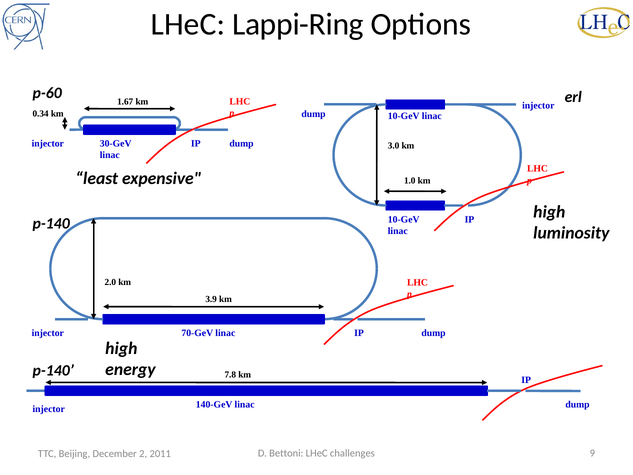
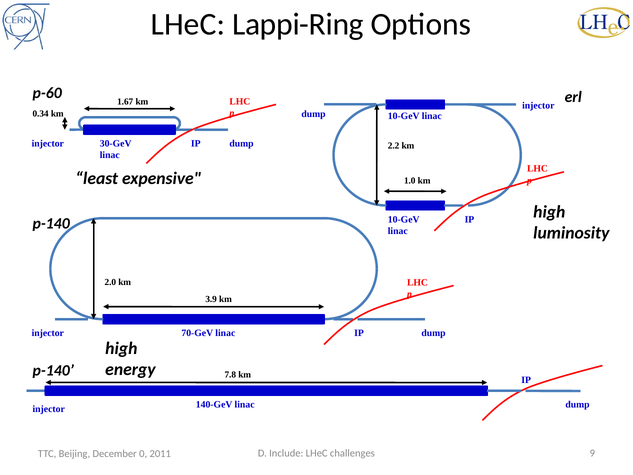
3.0: 3.0 -> 2.2 (394, 145)
Bettoni: Bettoni -> Include (286, 453)
2: 2 -> 0 (143, 453)
